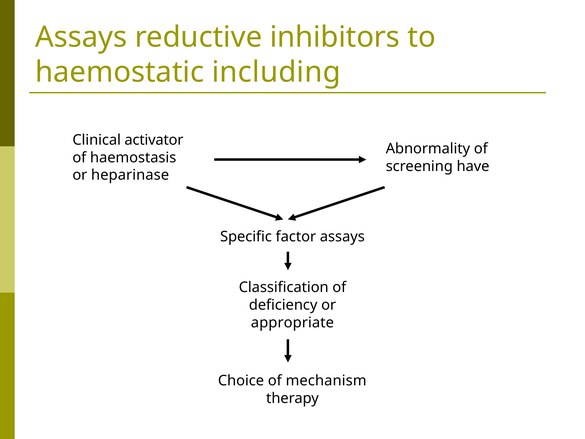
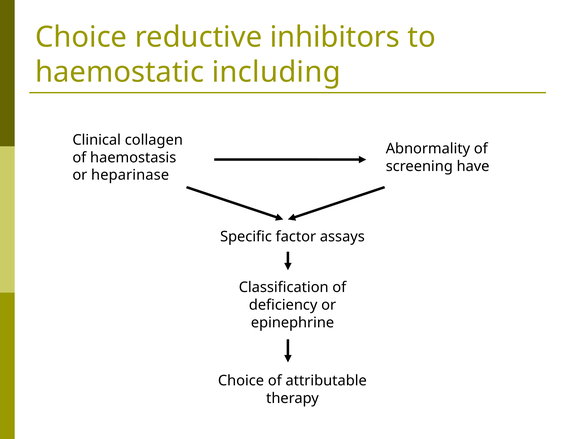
Assays: Assays -> Choice (81, 37)
activator: activator -> collagen (154, 140)
appropriate: appropriate -> epinephrine (293, 322)
mechanism: mechanism -> attributable (326, 380)
